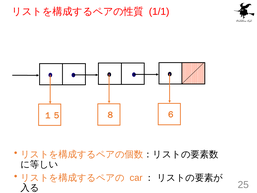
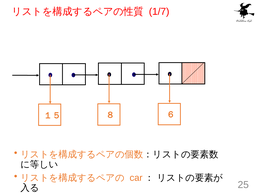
1/1: 1/1 -> 1/7 (159, 12)
